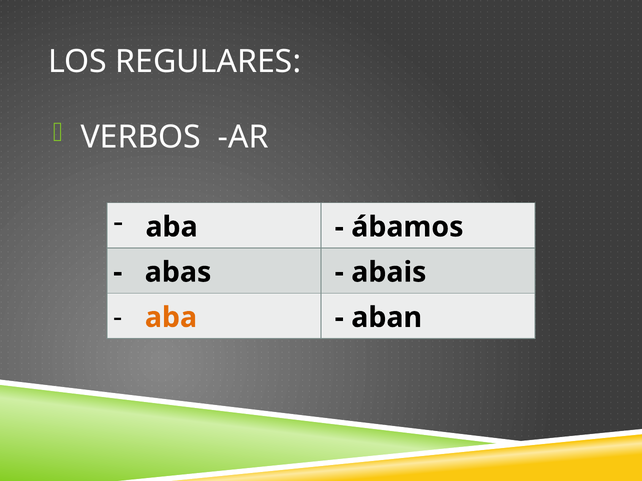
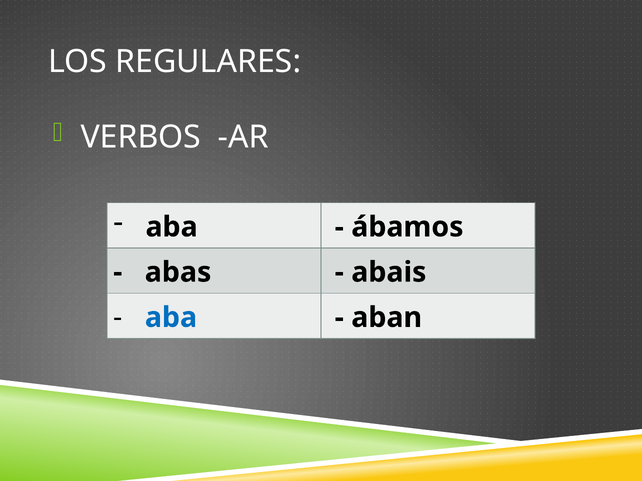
aba colour: orange -> blue (171, 318)
